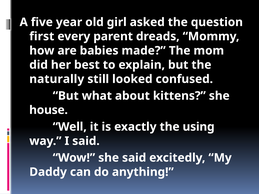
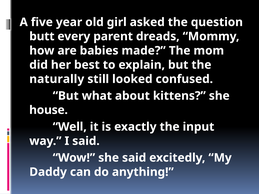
first: first -> butt (42, 36)
using: using -> input (198, 127)
